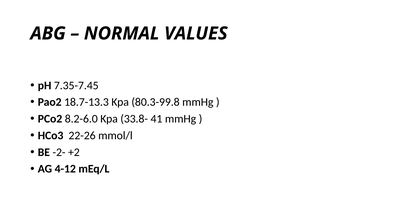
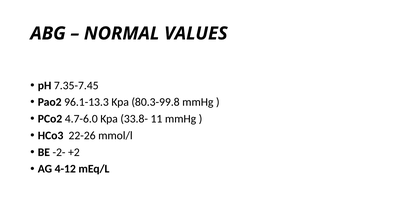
18.7-13.3: 18.7-13.3 -> 96.1-13.3 (86, 102)
8.2-6.0: 8.2-6.0 -> 4.7-6.0 (81, 119)
41: 41 -> 11 (156, 119)
